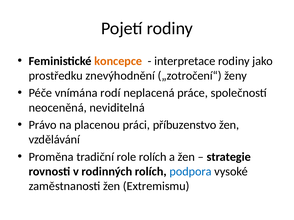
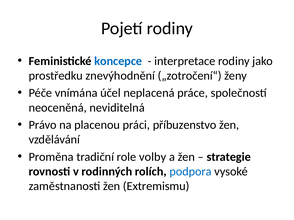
koncepce colour: orange -> blue (118, 61)
rodí: rodí -> účel (110, 93)
role rolích: rolích -> volby (153, 157)
